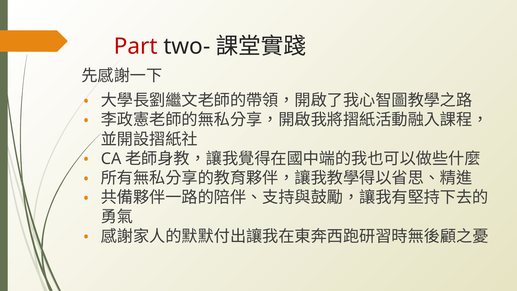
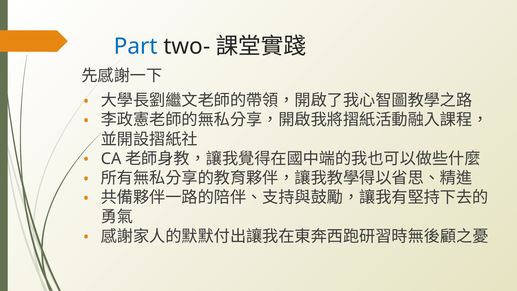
Part colour: red -> blue (136, 46)
